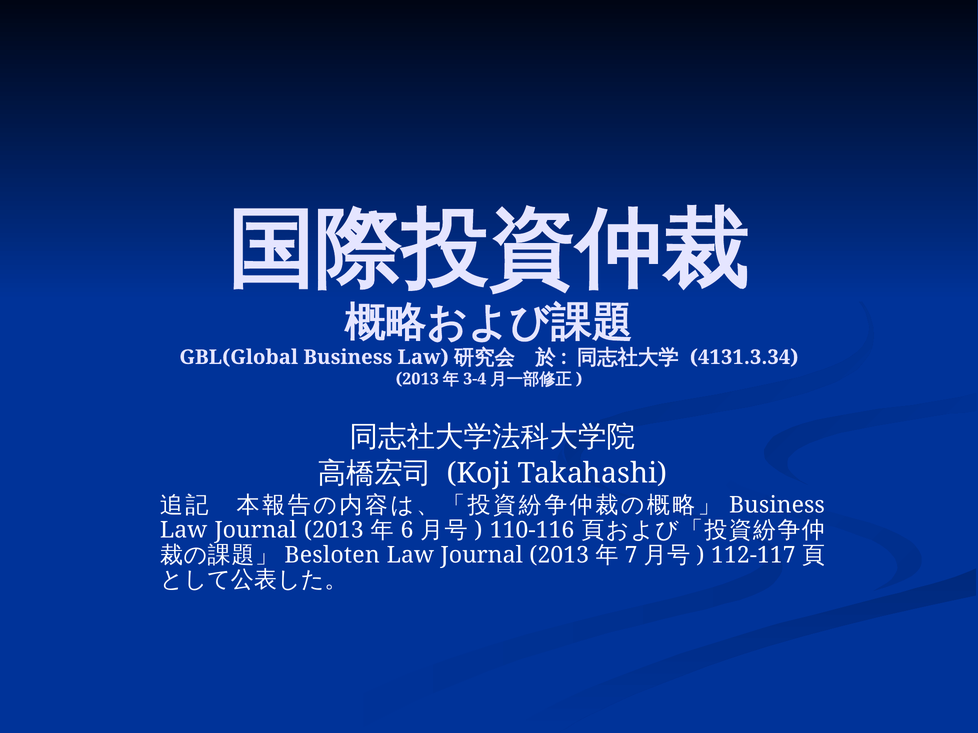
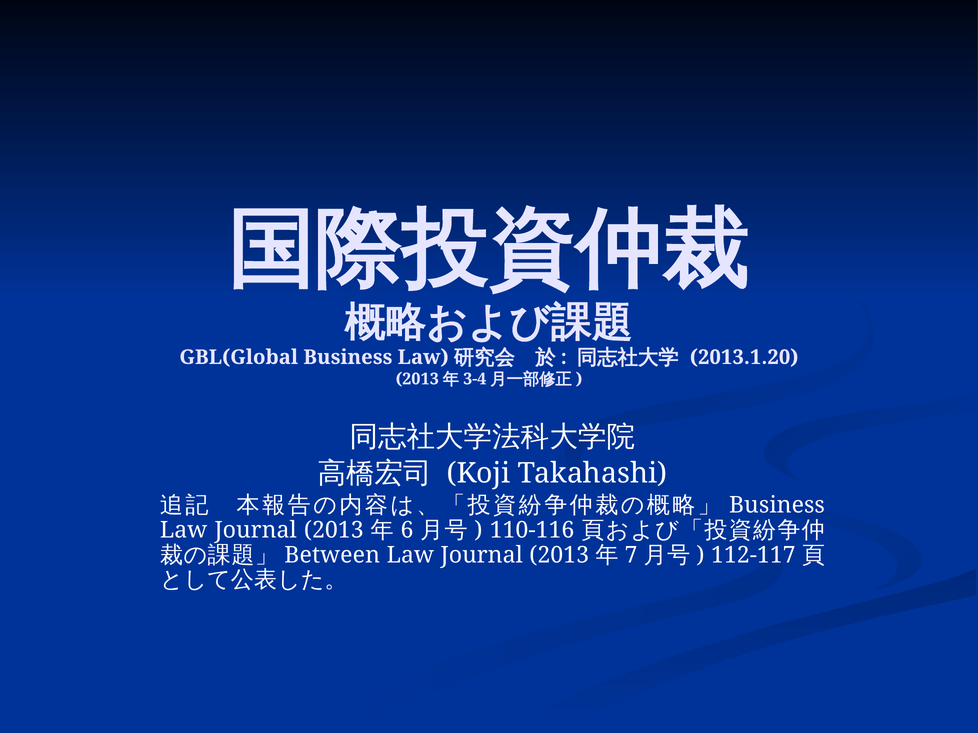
4131.3.34: 4131.3.34 -> 2013.1.20 (744, 357)
Besloten: Besloten -> Between (332, 555)
